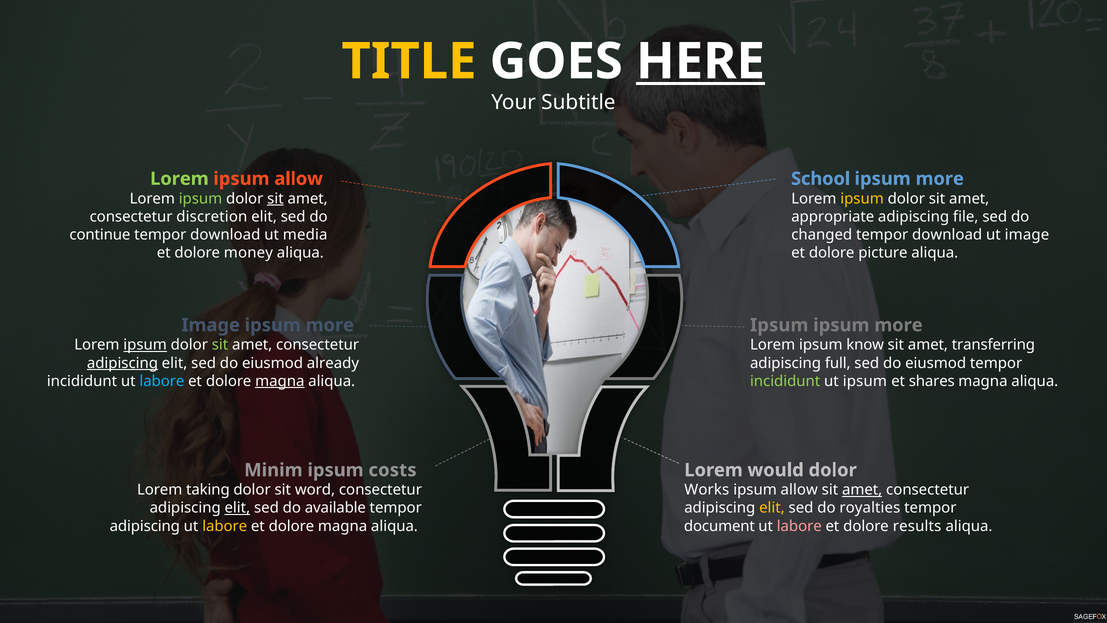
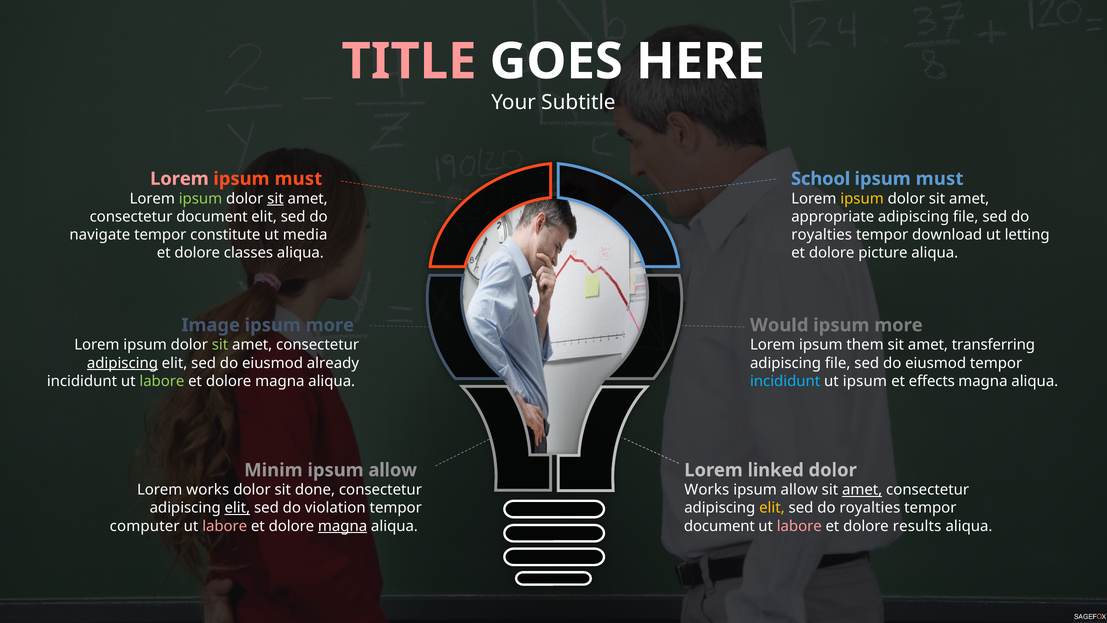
TITLE colour: yellow -> pink (409, 61)
HERE underline: present -> none (700, 61)
Lorem colour: light green -> pink (179, 179)
allow: allow -> must (298, 179)
more: more -> must (940, 179)
consectetur discretion: discretion -> document (212, 217)
continue: continue -> navigate (100, 235)
download: download -> constitute (225, 235)
changed: changed -> royalties (822, 235)
ut image: image -> letting (1027, 235)
money: money -> classes (249, 253)
Ipsum: Ipsum -> Would (779, 325)
ipsum underline: present -> none (145, 345)
know: know -> them (865, 345)
full: full -> file (838, 363)
labore colour: light blue -> light green (162, 381)
magna underline: present -> none (280, 381)
incididunt colour: light green -> light blue (785, 381)
shares: shares -> effects (932, 381)
costs: costs -> allow (393, 470)
would: would -> linked (776, 470)
Lorem taking: taking -> works (208, 490)
word: word -> done (315, 490)
available: available -> violation (335, 508)
adipiscing: adipiscing -> computer (145, 526)
labore colour: yellow -> pink (225, 526)
magna underline: none -> present (343, 526)
